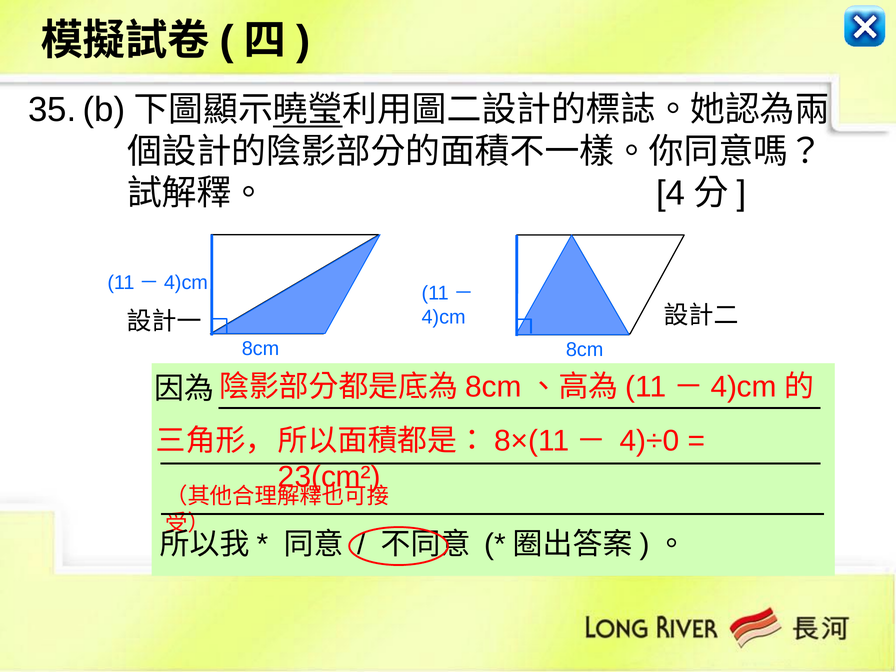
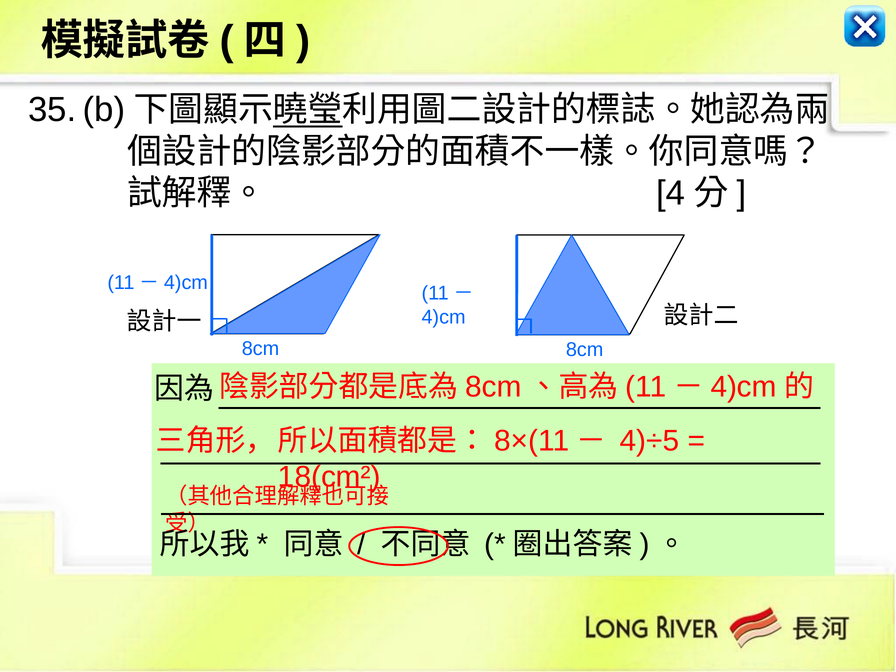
4)÷0: 4)÷0 -> 4)÷5 (650, 441)
23(cm²: 23(cm² -> 18(cm² (329, 477)
